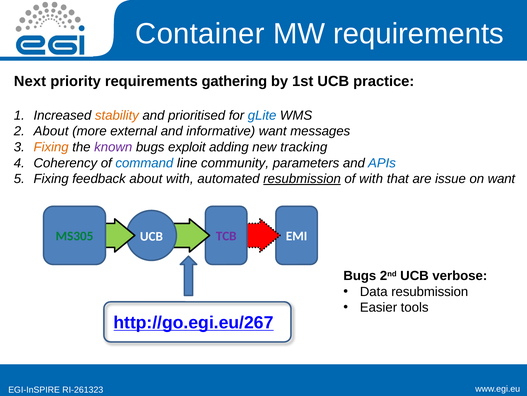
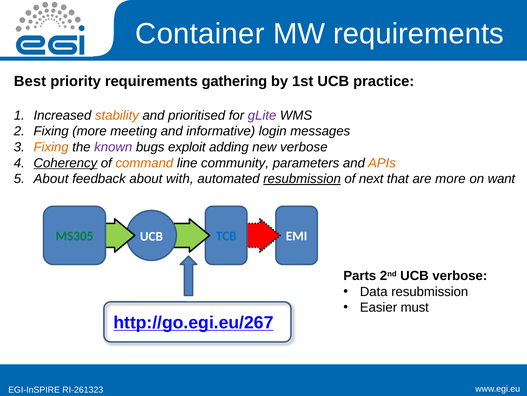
Next: Next -> Best (30, 81)
gLite colour: blue -> purple (262, 115)
About: About -> Fixing (51, 131)
external: external -> meeting (134, 131)
informative want: want -> login (273, 131)
new tracking: tracking -> verbose (304, 147)
Coherency underline: none -> present (65, 163)
command colour: blue -> orange (144, 163)
APIs colour: blue -> orange (382, 163)
Fixing: Fixing -> About (51, 178)
of with: with -> next (371, 178)
are issue: issue -> more (450, 178)
TCB colour: purple -> blue (226, 236)
Bugs: Bugs -> Parts (360, 275)
tools: tools -> must (415, 307)
